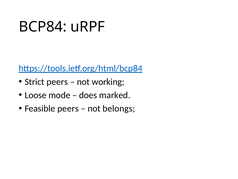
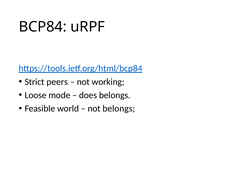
does marked: marked -> belongs (115, 95)
Feasible peers: peers -> world (68, 108)
